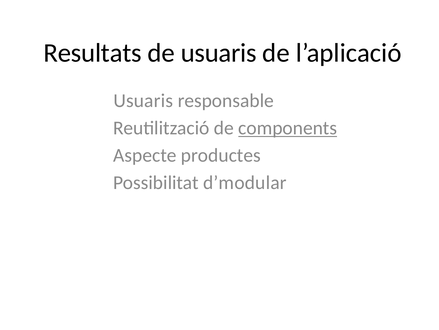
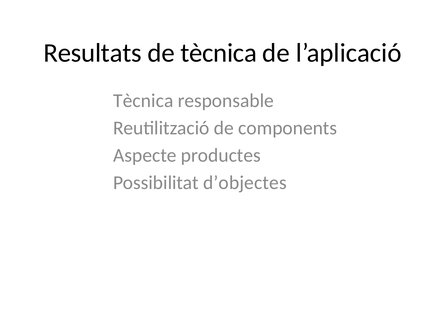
de usuaris: usuaris -> tècnica (219, 53)
Usuaris: Usuaris -> Tècnica (143, 100)
components underline: present -> none (288, 128)
d’modular: d’modular -> d’objectes (245, 182)
